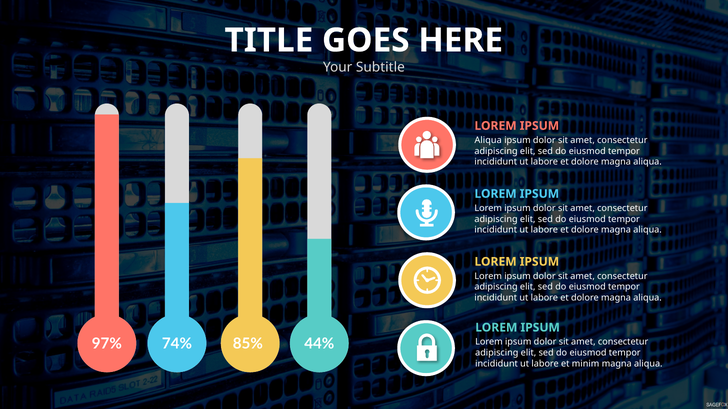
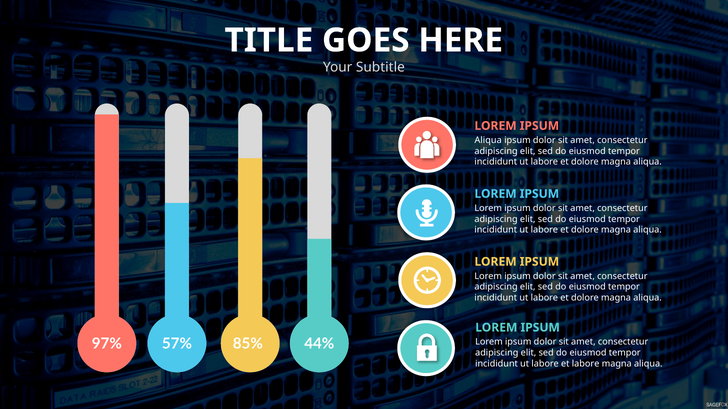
74%: 74% -> 57% (177, 344)
et minim: minim -> labore (586, 364)
